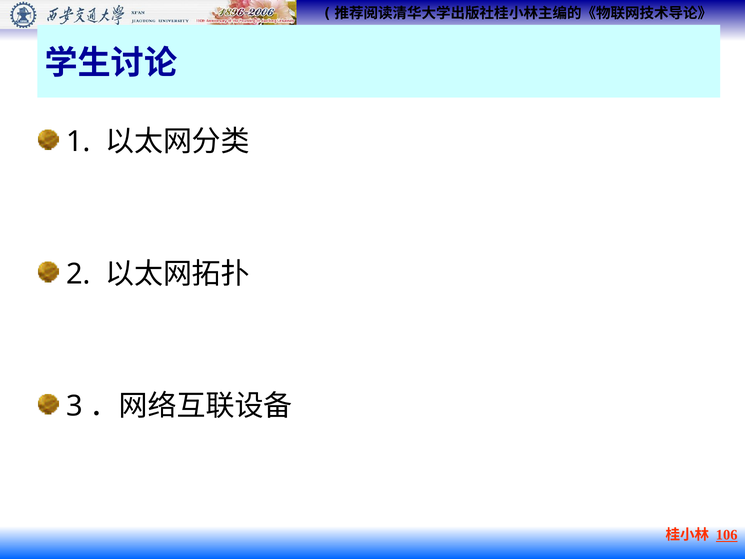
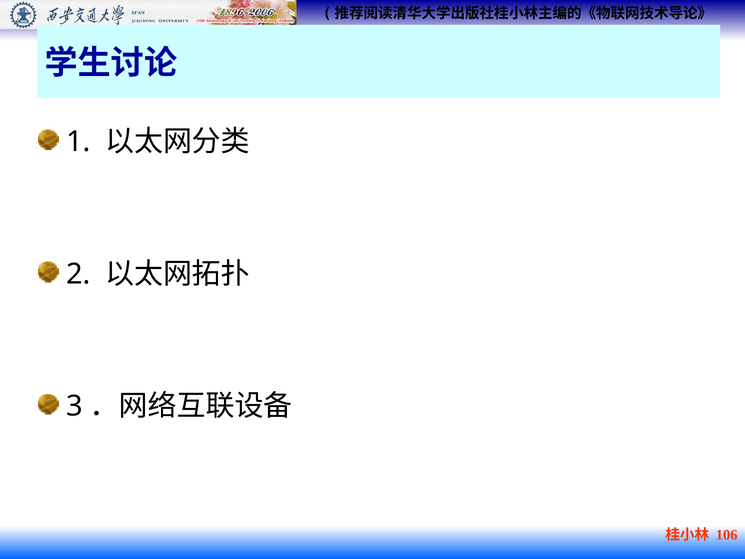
106 underline: present -> none (727, 535)
